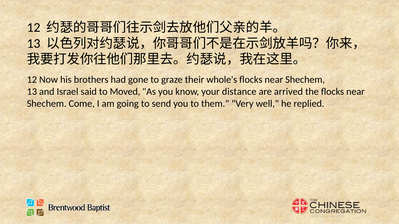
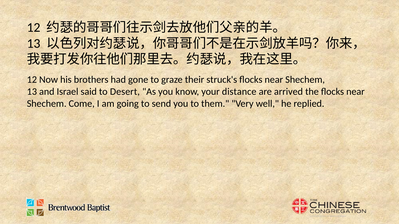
whole's: whole's -> struck's (222, 80)
Moved: Moved -> Desert (125, 92)
